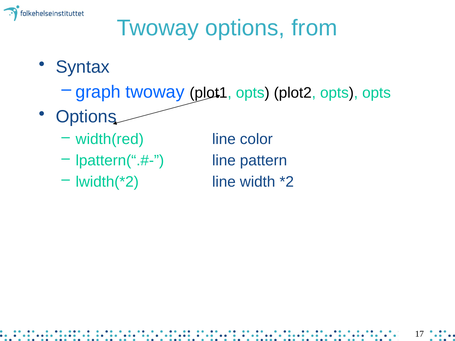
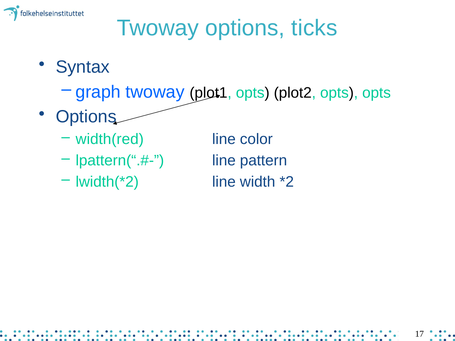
from: from -> ticks (314, 28)
